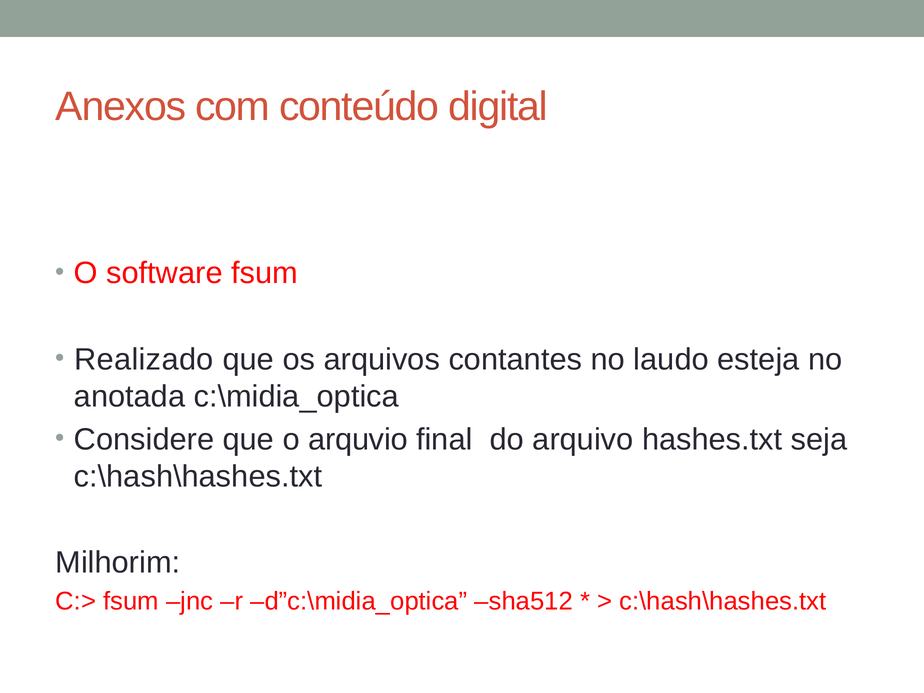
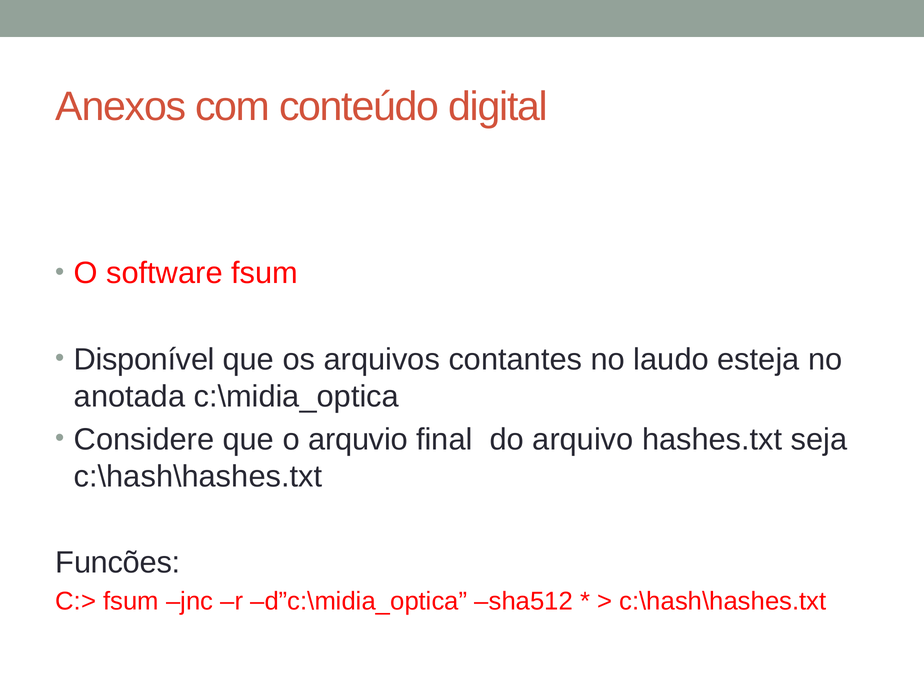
Realizado: Realizado -> Disponível (144, 359)
Milhorim: Milhorim -> Funcões (118, 563)
